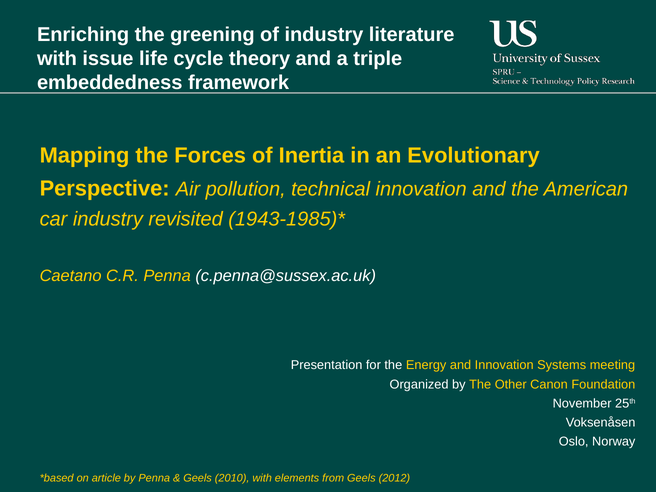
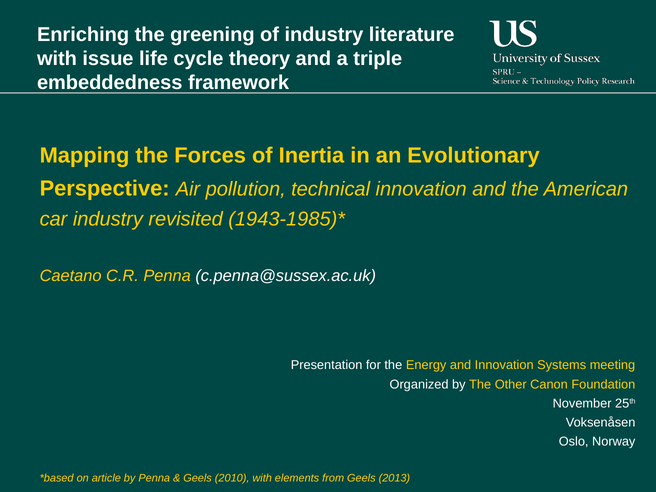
2012: 2012 -> 2013 (394, 478)
